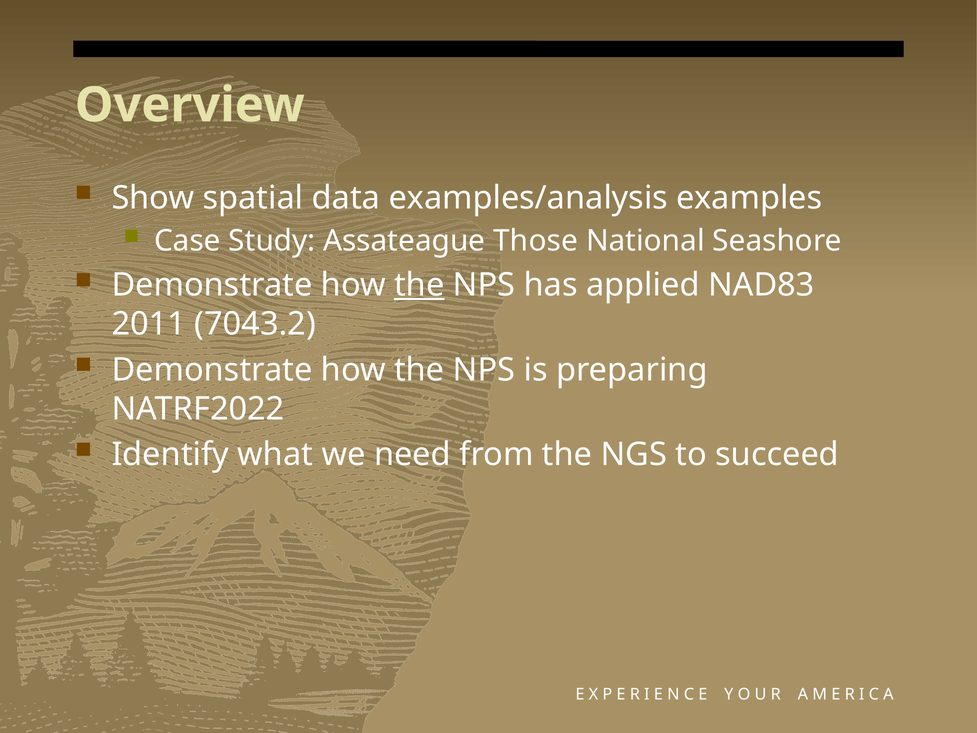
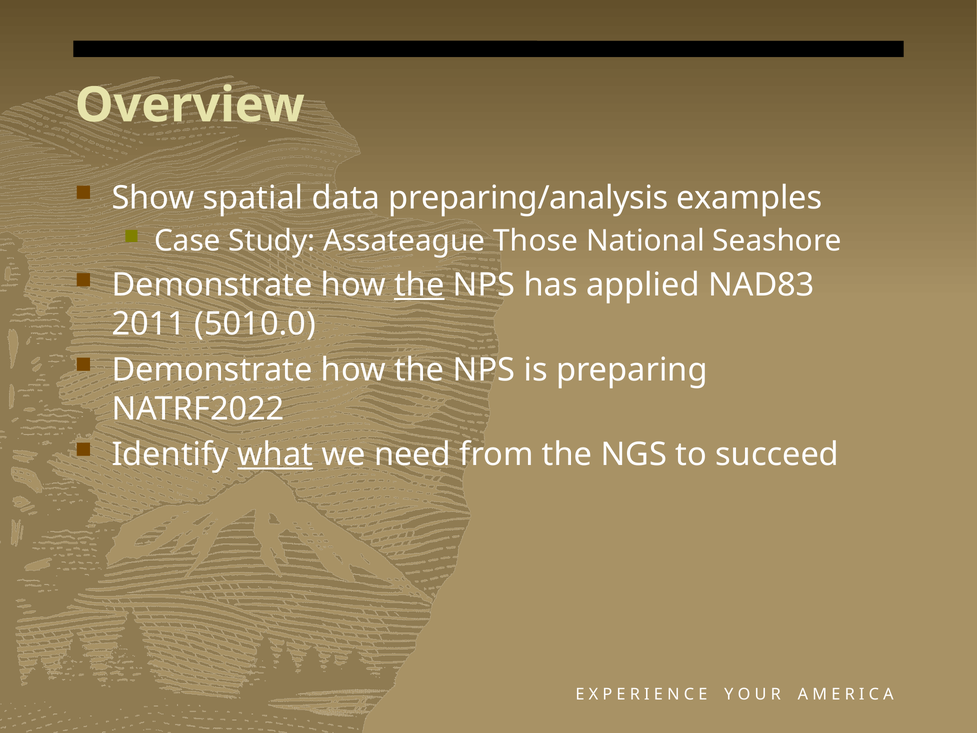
examples/analysis: examples/analysis -> preparing/analysis (528, 198)
7043.2: 7043.2 -> 5010.0 (255, 324)
what underline: none -> present (275, 454)
